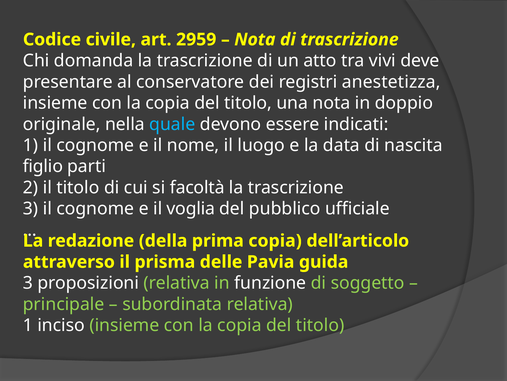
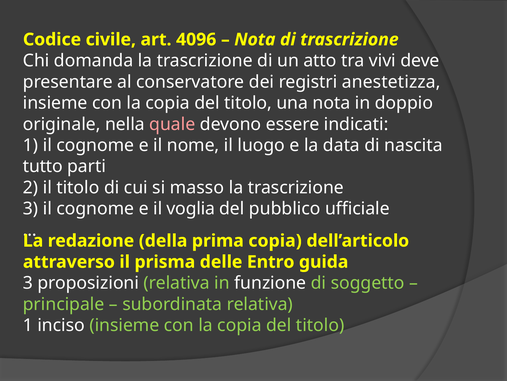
2959: 2959 -> 4096 (196, 39)
quale colour: light blue -> pink (172, 124)
figlio: figlio -> tutto (43, 166)
facoltà: facoltà -> masso (197, 187)
Pavia: Pavia -> Entro (271, 261)
